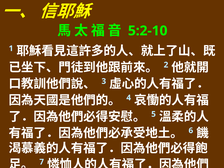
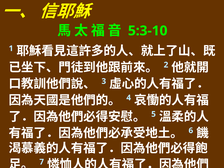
5:2-10: 5:2-10 -> 5:3-10 (148, 31)
